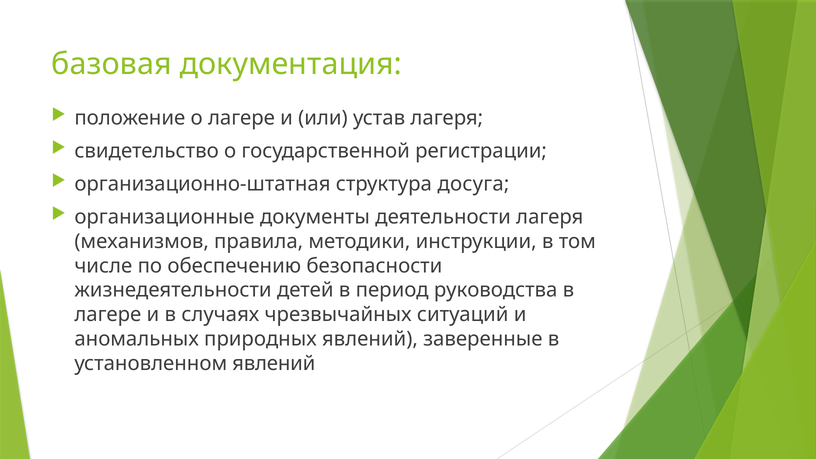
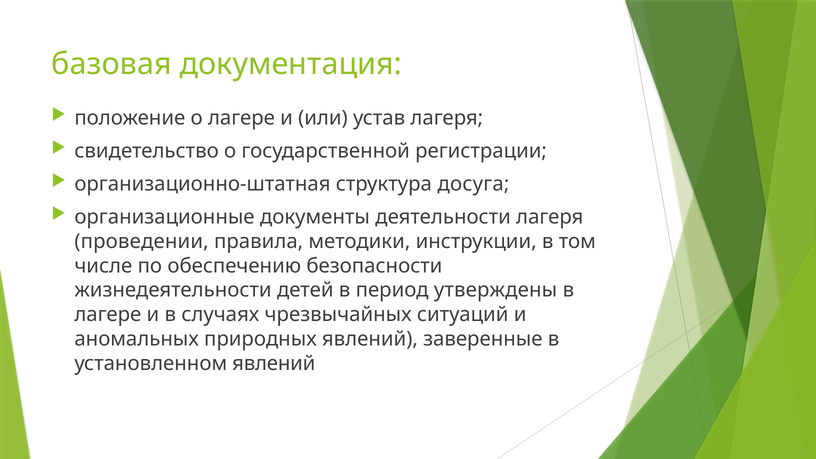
механизмов: механизмов -> проведении (142, 241)
руководства: руководства -> утверждены (496, 290)
